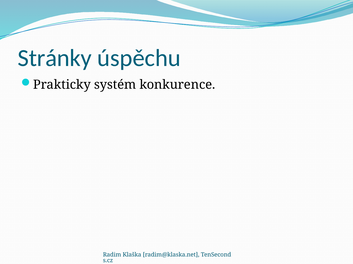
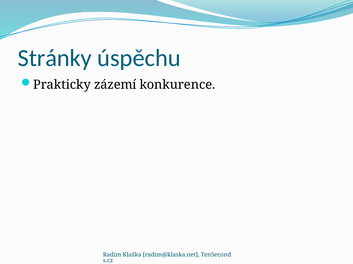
systém: systém -> zázemí (115, 85)
